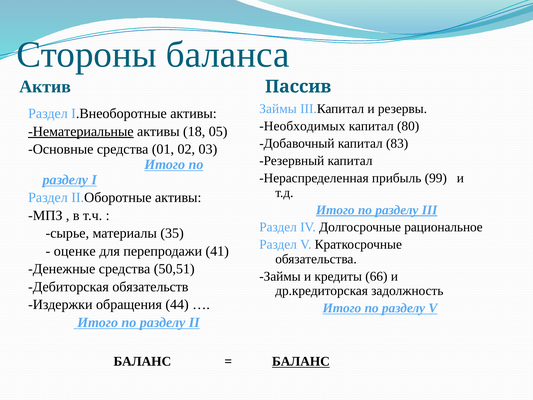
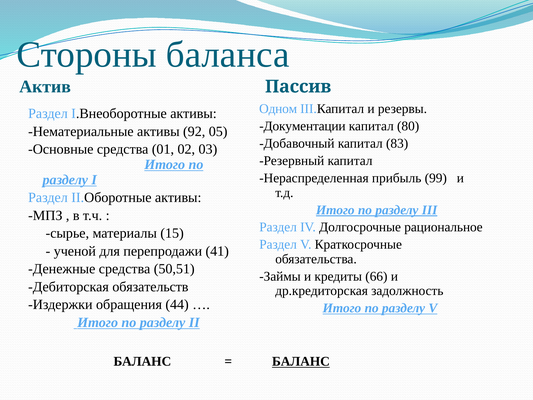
Займы: Займы -> Одном (278, 109)
Необходимых: Необходимых -> Документации (302, 126)
Нематериальные underline: present -> none (81, 131)
18: 18 -> 92 (194, 131)
35: 35 -> 15 (172, 233)
оценке: оценке -> ученой (75, 251)
